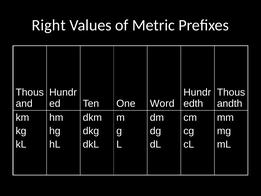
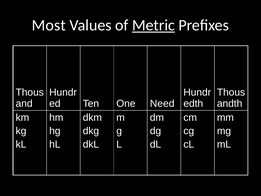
Right: Right -> Most (49, 25)
Metric underline: none -> present (153, 25)
Word: Word -> Need (162, 103)
